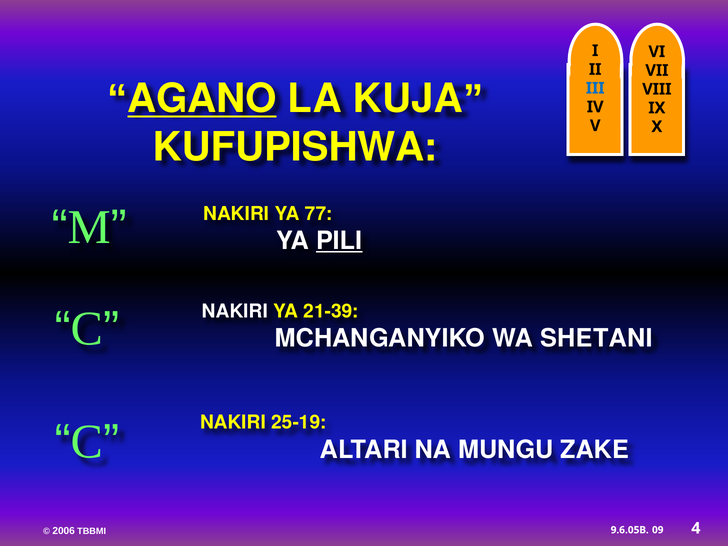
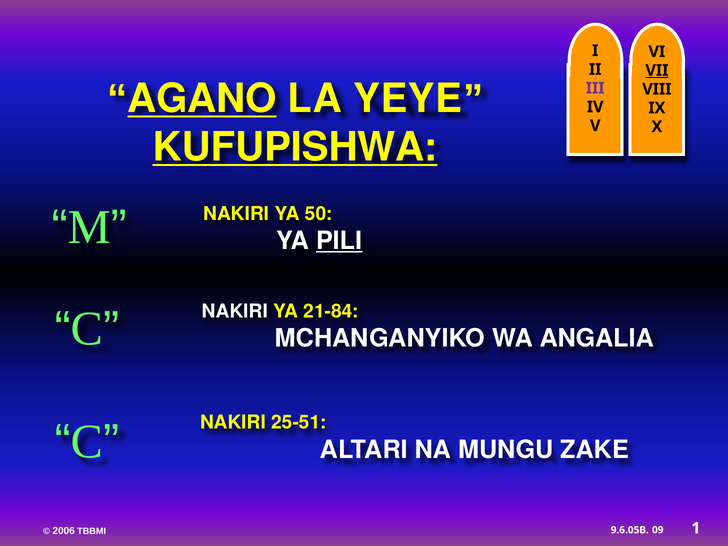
VII underline: none -> present (657, 70)
KUJA: KUJA -> YEYE (408, 99)
III colour: blue -> purple (595, 88)
KUFUPISHWA underline: none -> present (295, 148)
77: 77 -> 50 (319, 214)
21-39: 21-39 -> 21-84 (331, 311)
SHETANI: SHETANI -> ANGALIA (597, 338)
25-19: 25-19 -> 25-51 (299, 423)
4: 4 -> 1 (696, 528)
